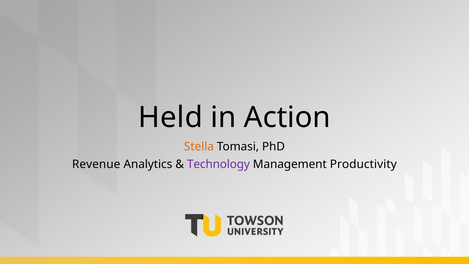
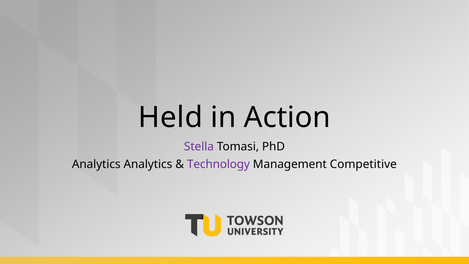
Stella colour: orange -> purple (199, 147)
Revenue: Revenue -> Analytics (96, 164)
Productivity: Productivity -> Competitive (363, 164)
